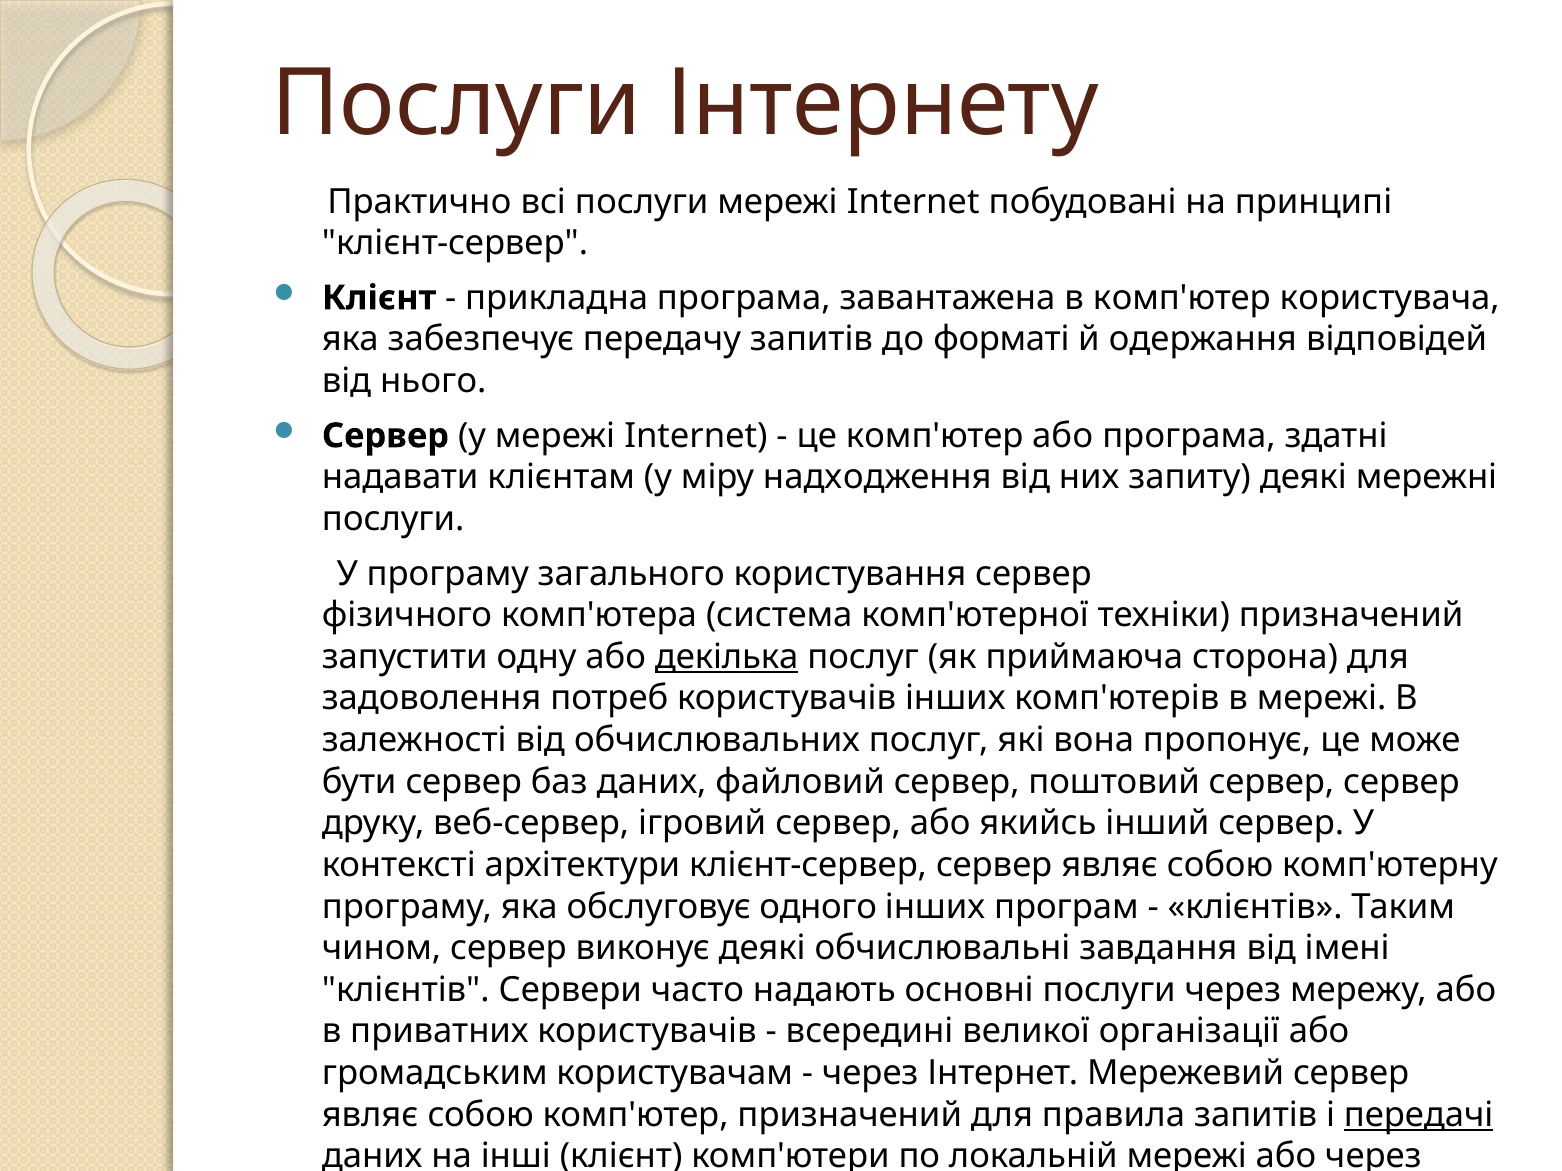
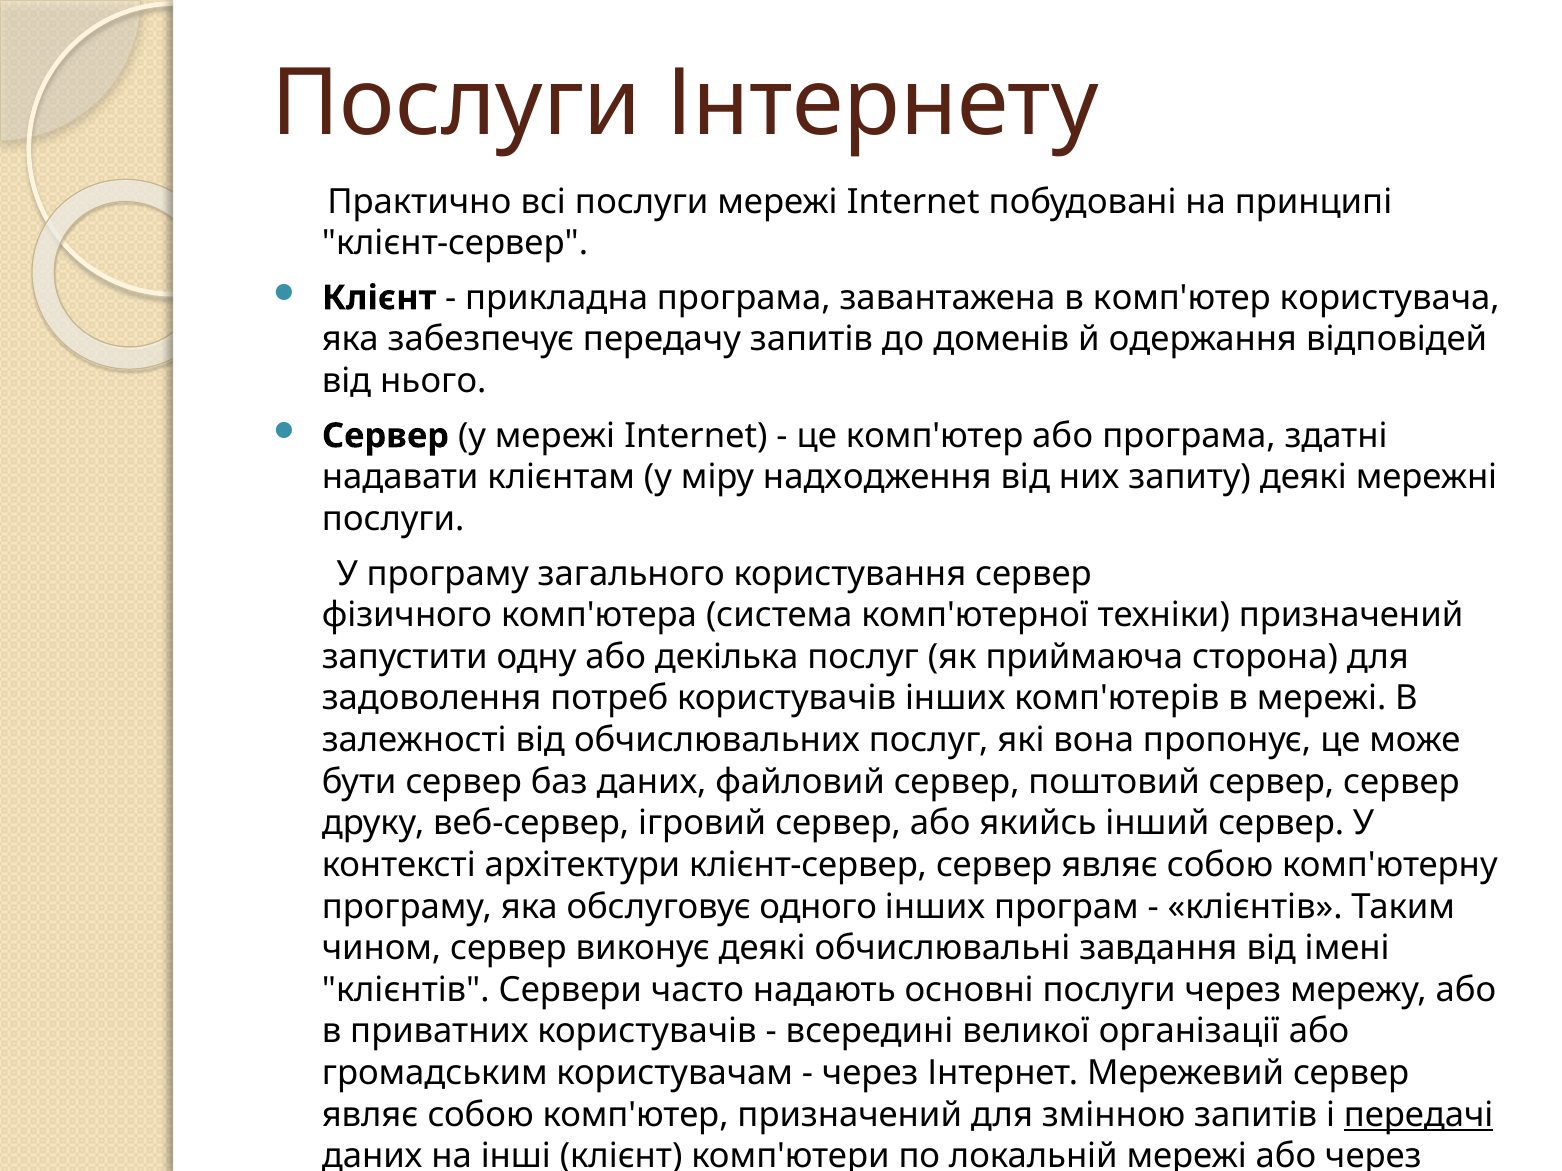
форматі: форматі -> доменів (1001, 340)
декілька underline: present -> none (727, 657)
правила: правила -> змінною (1114, 1115)
